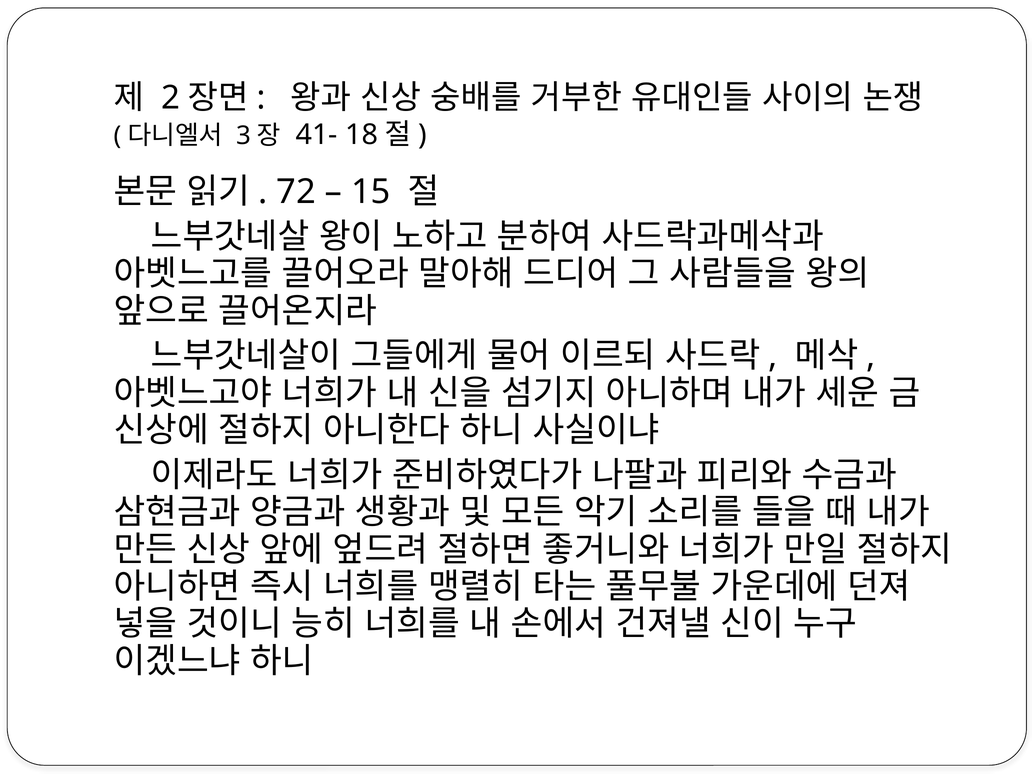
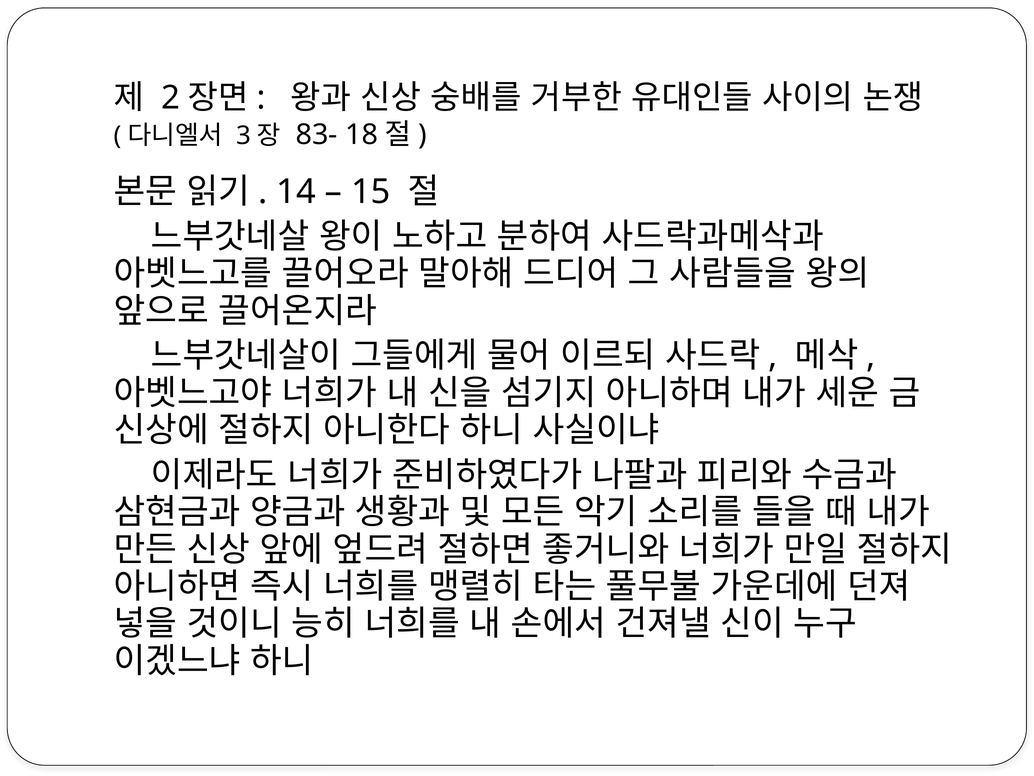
41-: 41- -> 83- (317, 135)
72: 72 -> 14 (296, 192)
